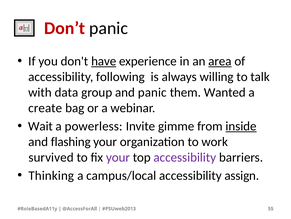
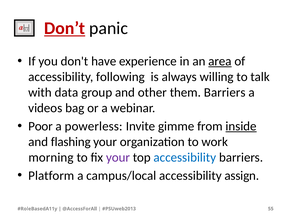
Don’t underline: none -> present (65, 28)
have underline: present -> none (104, 61)
and panic: panic -> other (152, 92)
them Wanted: Wanted -> Barriers (225, 92)
create: create -> videos (45, 108)
Wait: Wait -> Poor (40, 126)
survived: survived -> morning (51, 157)
accessibility colour: purple -> blue (185, 157)
Thinking: Thinking -> Platform (51, 175)
